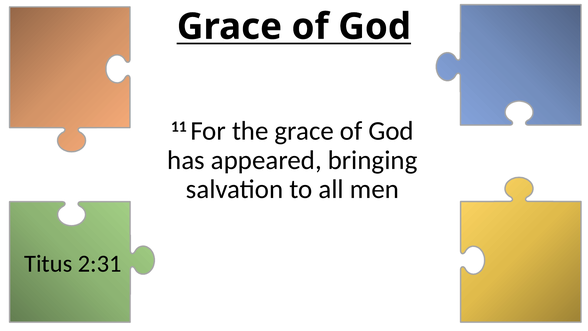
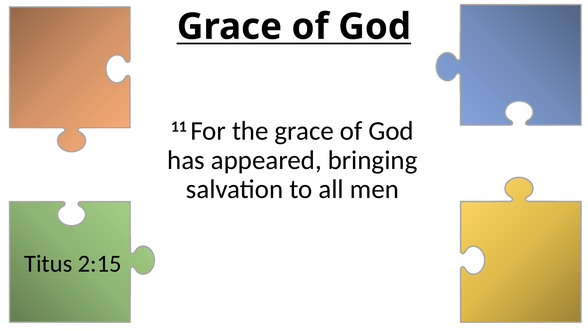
2:31: 2:31 -> 2:15 (100, 263)
